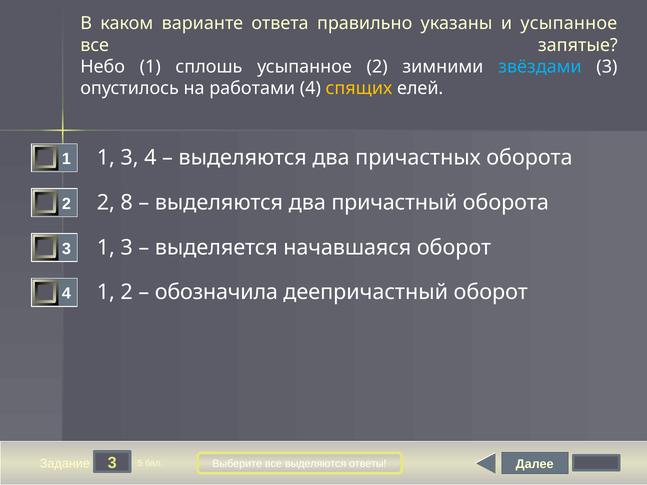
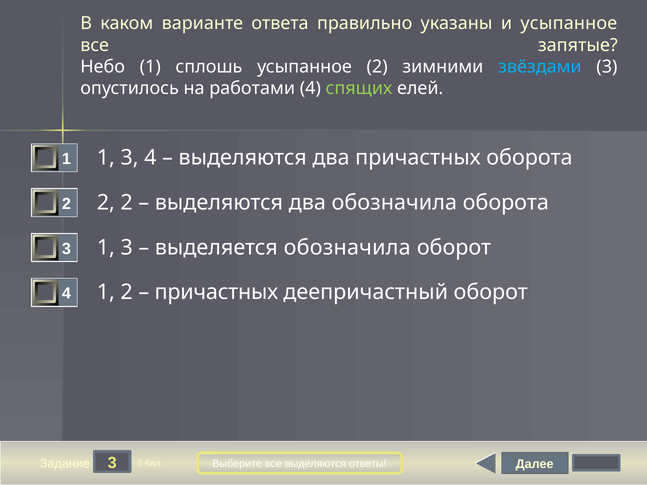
спящих colour: yellow -> light green (359, 88)
2 8: 8 -> 2 (127, 203)
два причастный: причастный -> обозначила (394, 203)
выделяется начавшаяся: начавшаяся -> обозначила (347, 248)
обозначила: обозначила -> причастных (216, 292)
